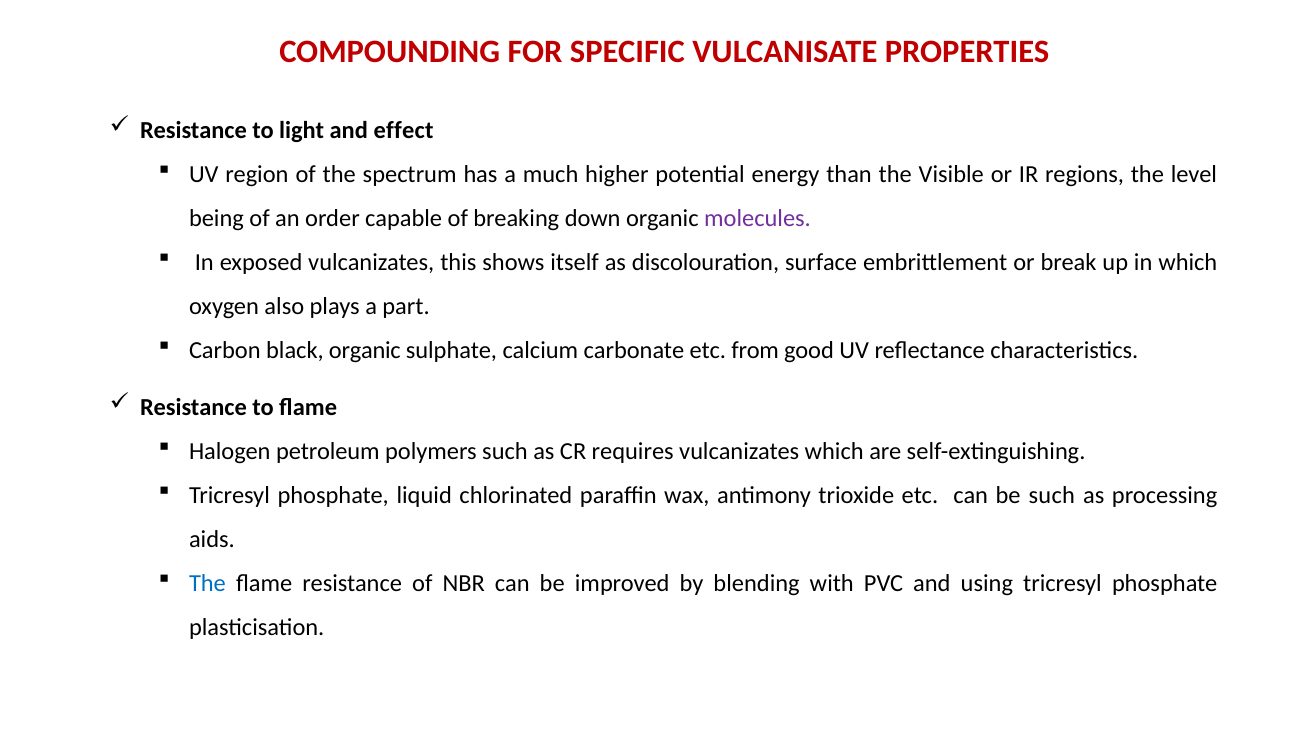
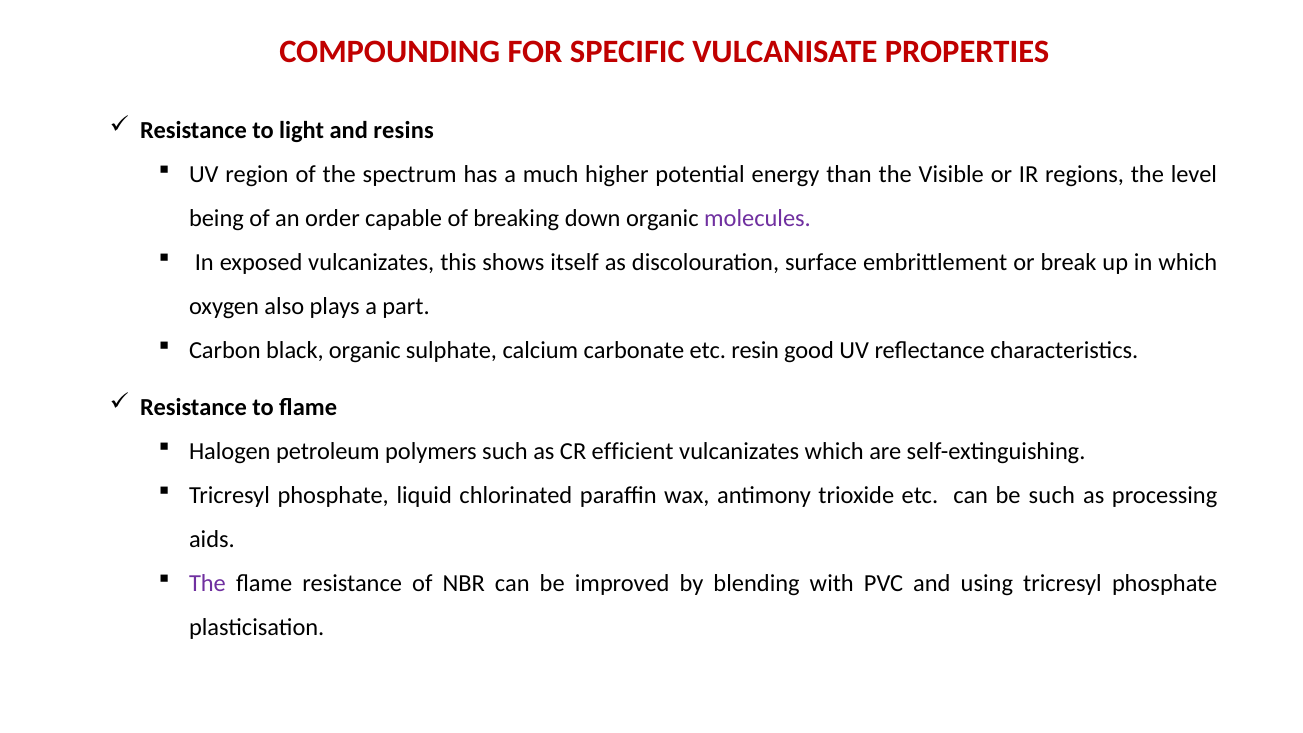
effect: effect -> resins (404, 131)
from: from -> resin (755, 351)
requires: requires -> efficient (633, 452)
The colour: blue -> purple (207, 584)
